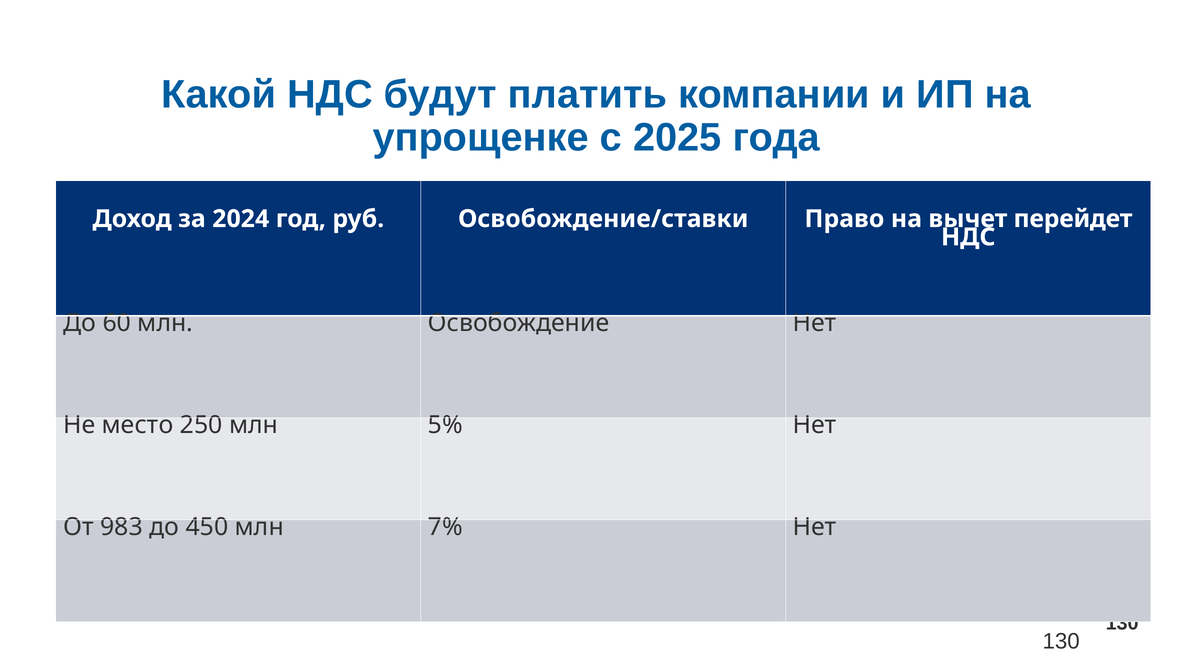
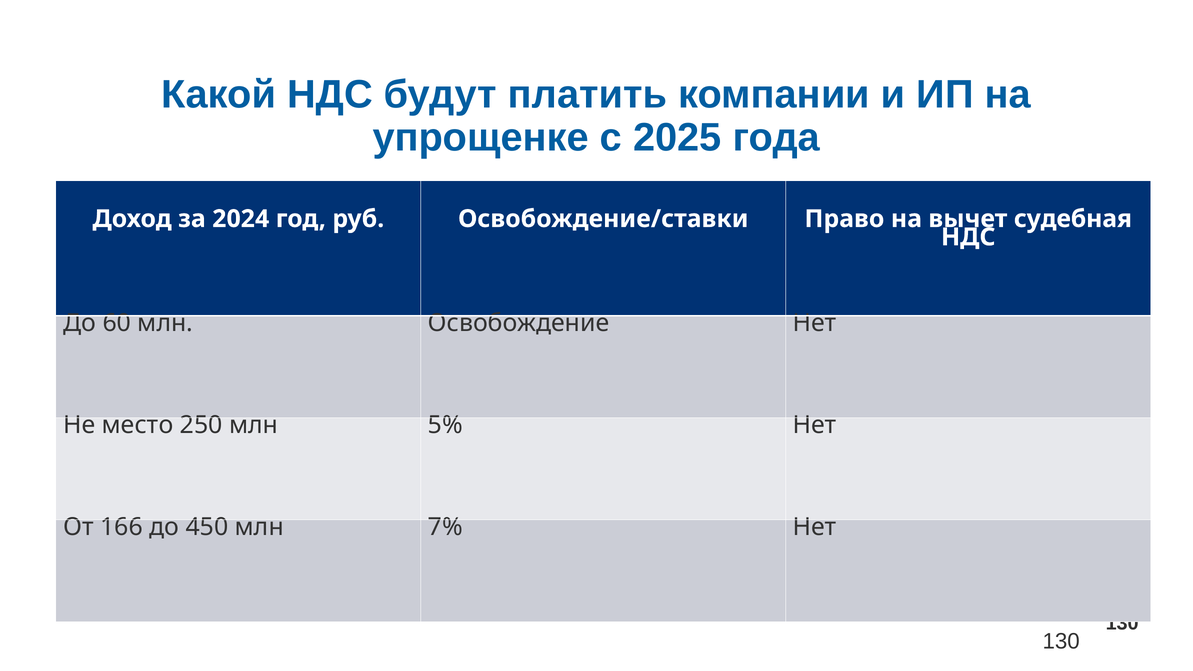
перейдет: перейдет -> судебная (1073, 219)
983: 983 -> 166 (121, 527)
